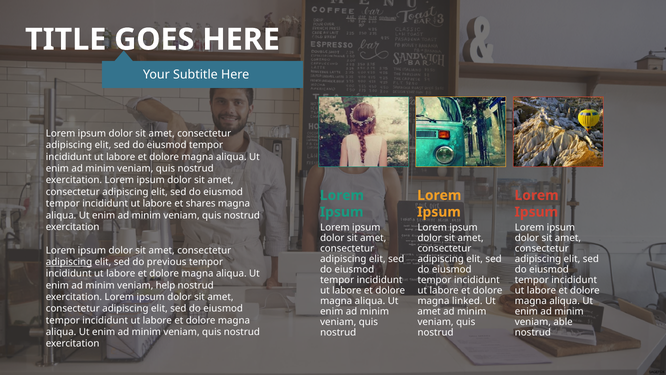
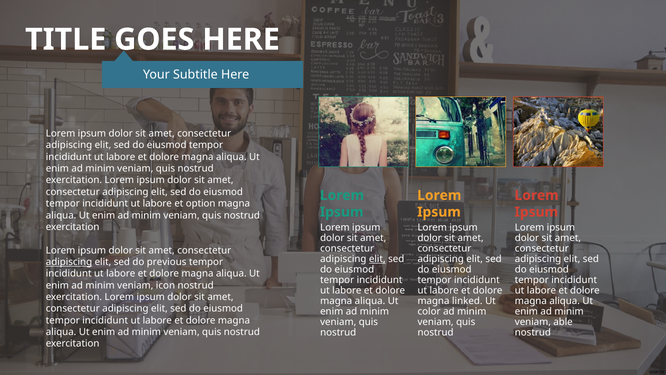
shares: shares -> option (201, 203)
elit underline: none -> present (377, 259)
help: help -> icon (165, 285)
amet: amet -> color (429, 311)
